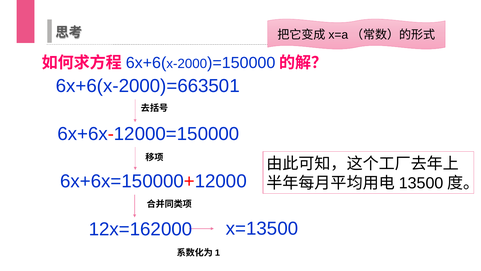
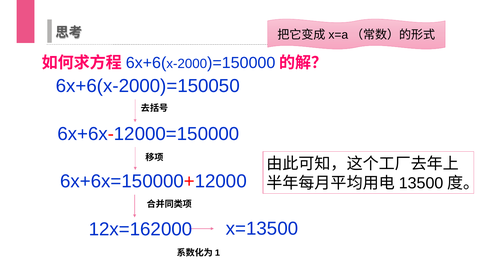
6x+6(x-2000)=663501: 6x+6(x-2000)=663501 -> 6x+6(x-2000)=150050 (148, 86)
